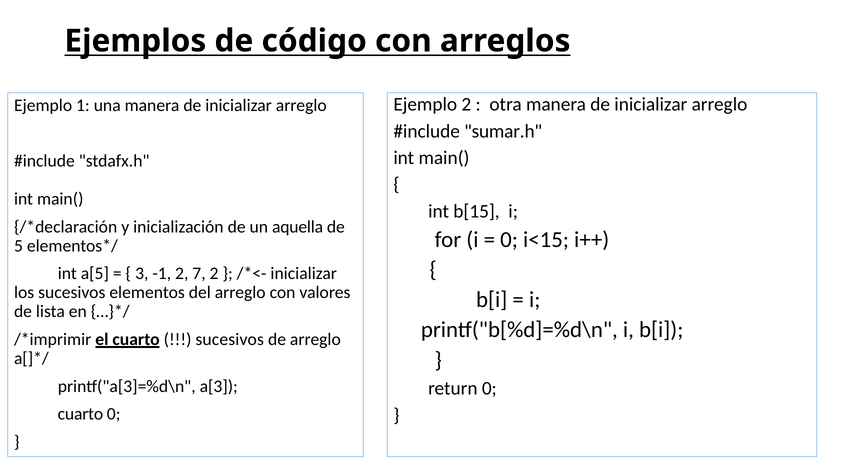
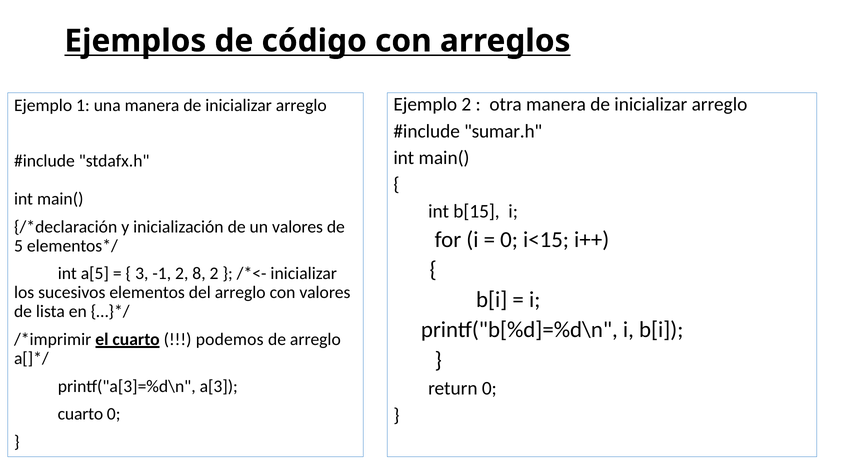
un aquella: aquella -> valores (298, 227)
7: 7 -> 8 (199, 273)
sucesivos: sucesivos -> podemos (230, 339)
